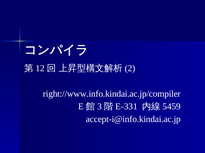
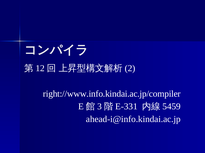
accept-i@info.kindai.ac.jp: accept-i@info.kindai.ac.jp -> ahead-i@info.kindai.ac.jp (133, 120)
